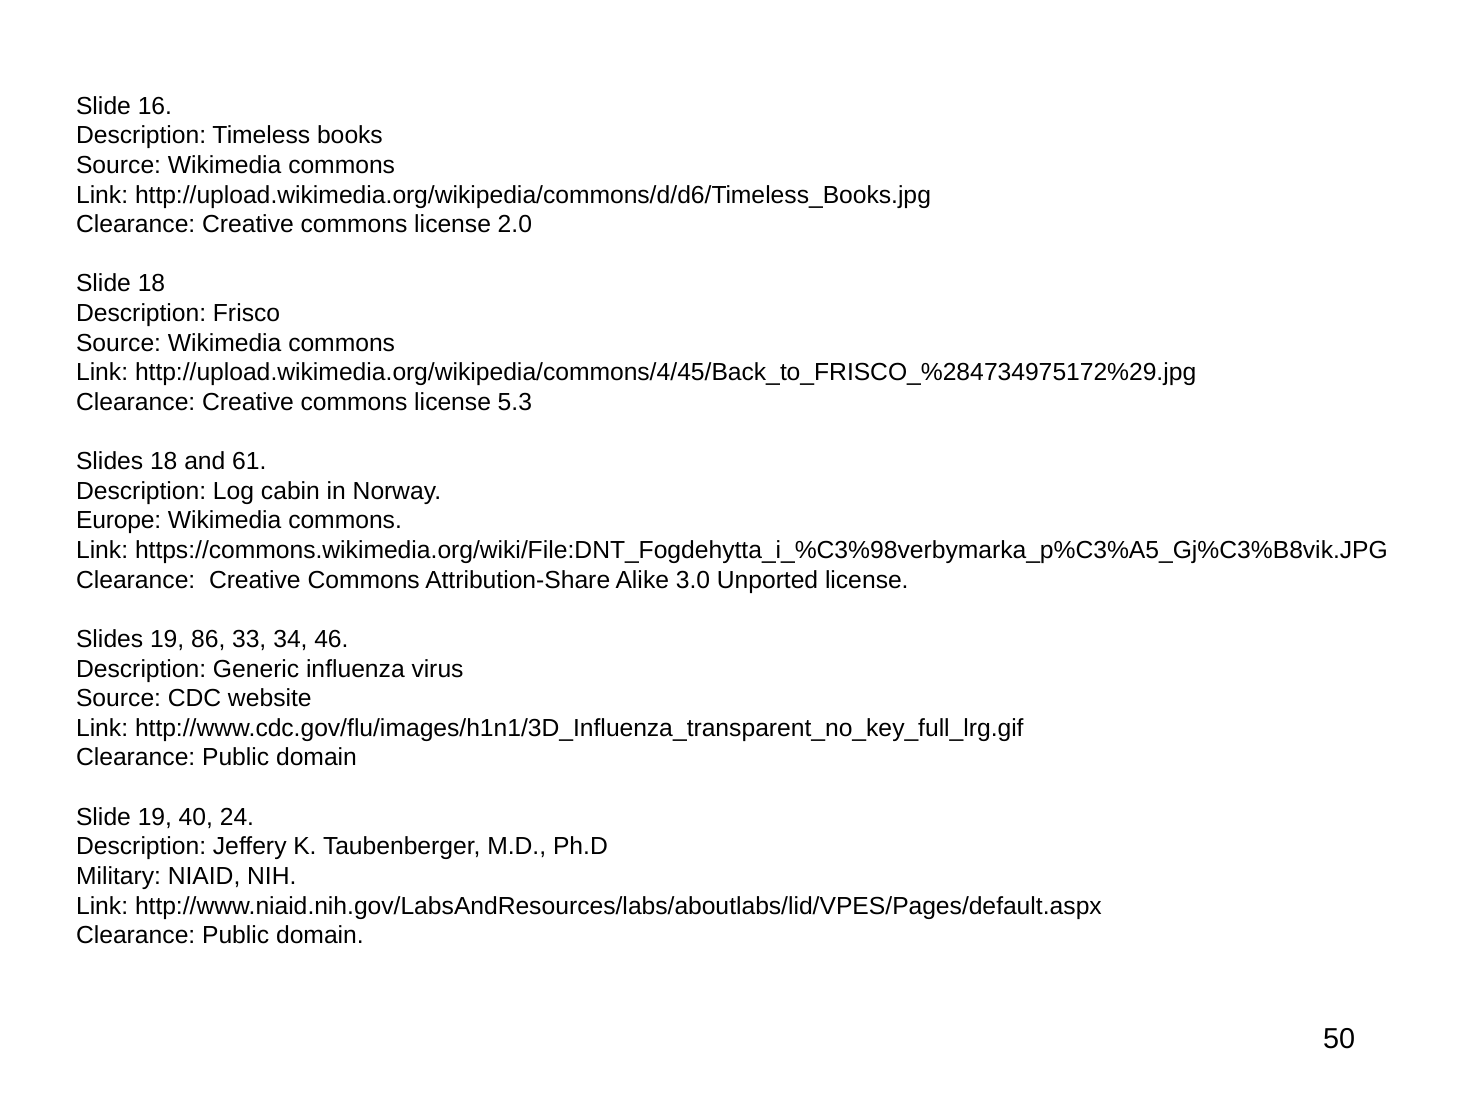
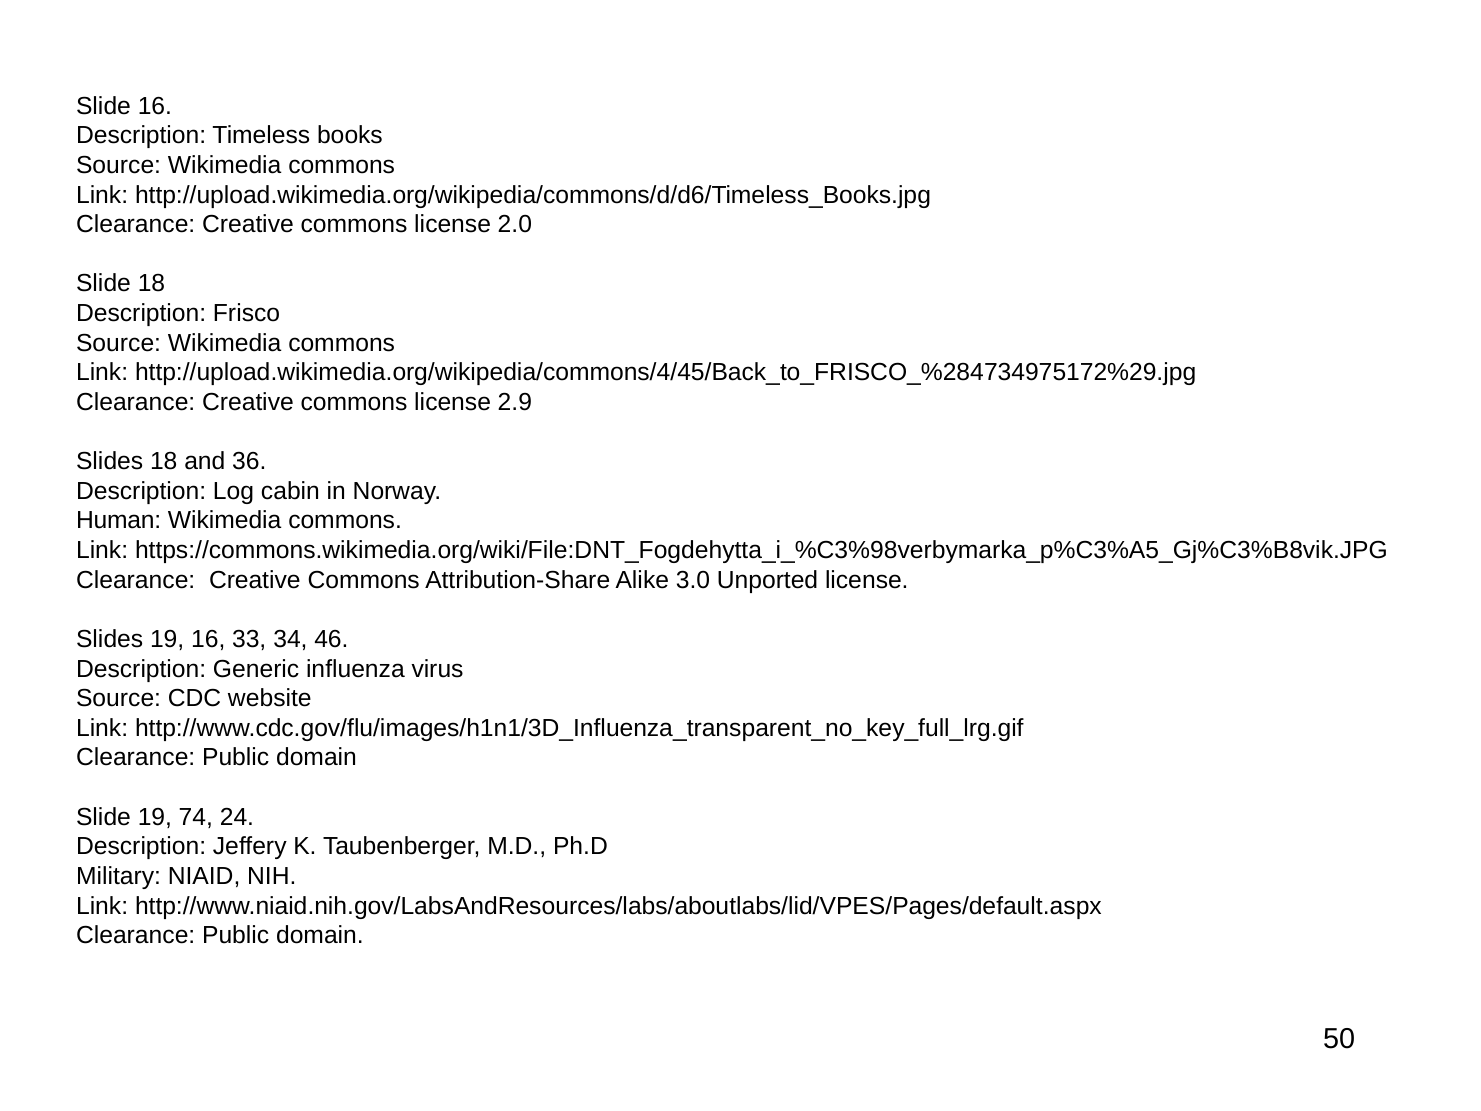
5.3: 5.3 -> 2.9 (515, 402)
61: 61 -> 36 (249, 461)
Europe: Europe -> Human (119, 521)
19 86: 86 -> 16 (208, 639)
40: 40 -> 74 (196, 817)
